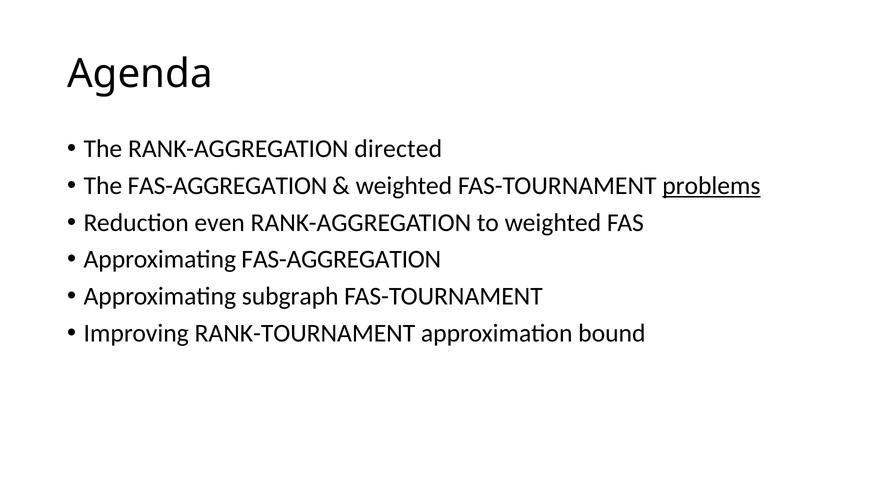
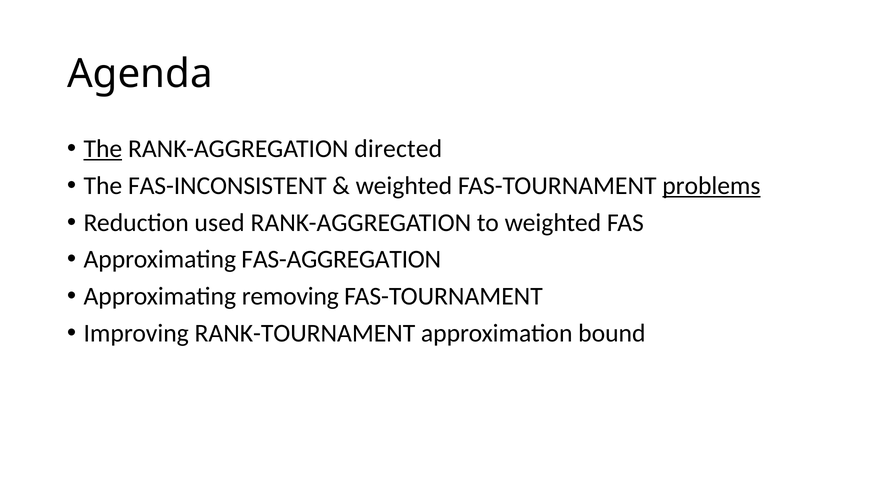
The underline: none -> present (103, 149)
The FAS-AGGREGATION: FAS-AGGREGATION -> FAS-INCONSISTENT (227, 186)
even: even -> used (220, 223)
subgraph: subgraph -> removing (290, 296)
